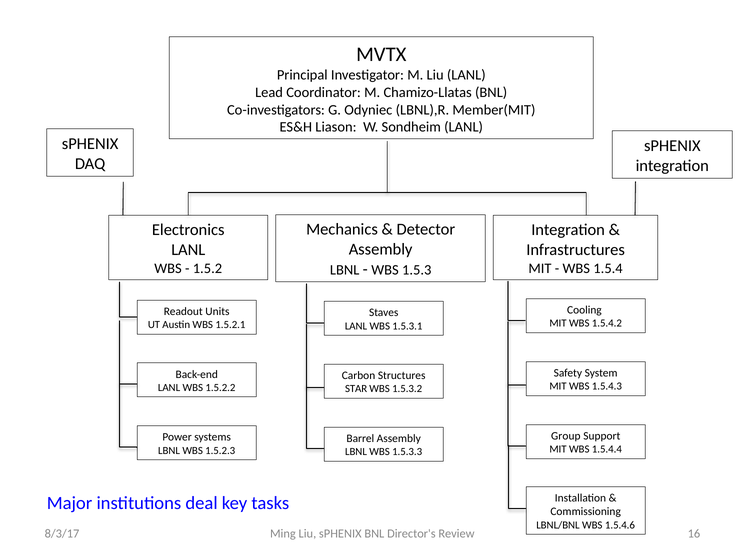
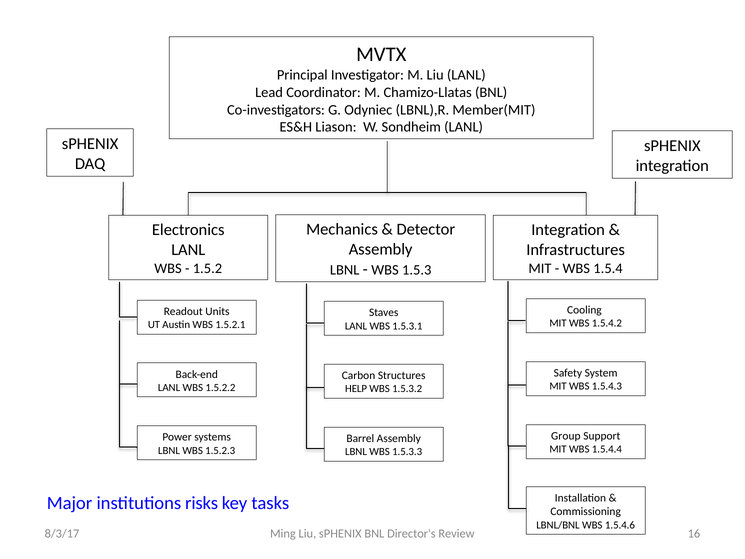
STAR: STAR -> HELP (356, 389)
deal: deal -> risks (202, 503)
